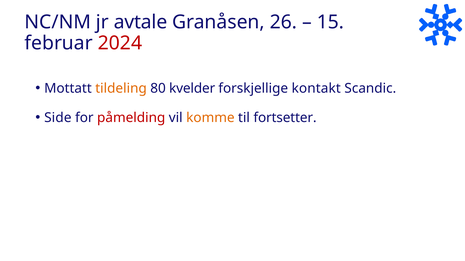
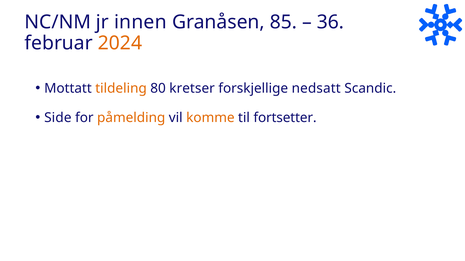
avtale: avtale -> innen (140, 22)
26: 26 -> 85 (283, 22)
15: 15 -> 36 (330, 22)
2024 colour: red -> orange (120, 43)
kvelder: kvelder -> kretser (192, 89)
kontakt: kontakt -> nedsatt (316, 89)
påmelding colour: red -> orange (131, 118)
